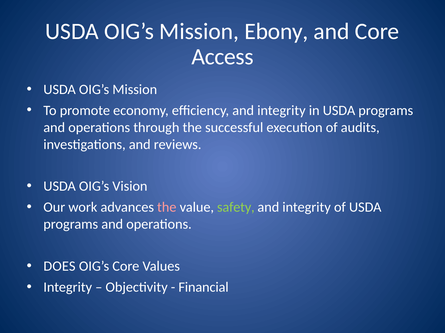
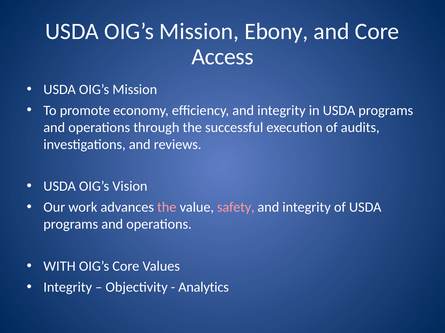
safety colour: light green -> pink (236, 208)
DOES: DOES -> WITH (60, 267)
Financial: Financial -> Analytics (204, 288)
